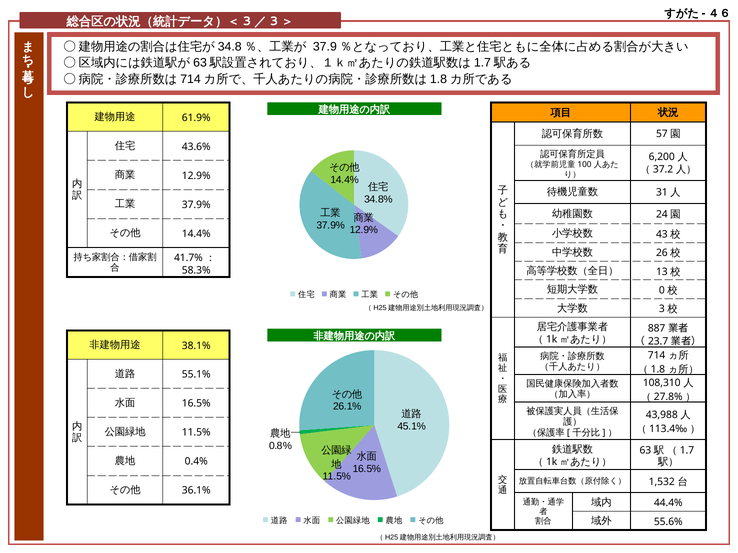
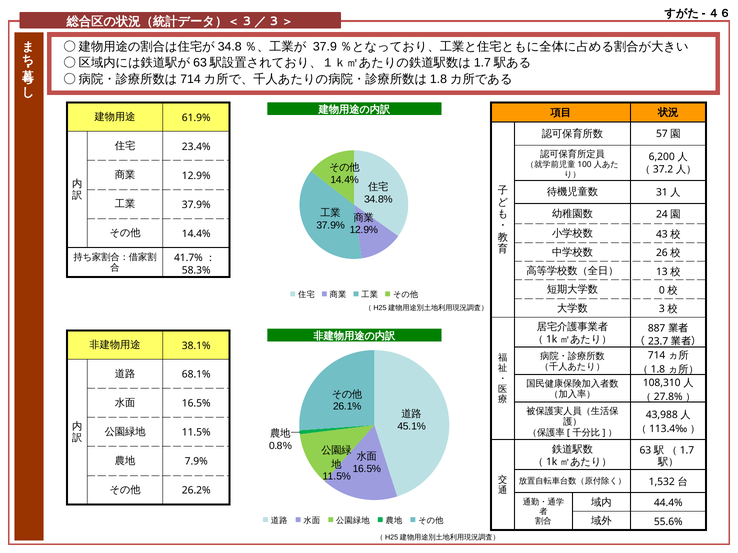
43.6%: 43.6% -> 23.4% (196, 147)
55.1%: 55.1% -> 68.1% (196, 375)
0.4%: 0.4% -> 7.9% (196, 462)
36.1%: 36.1% -> 26.2% (196, 491)
